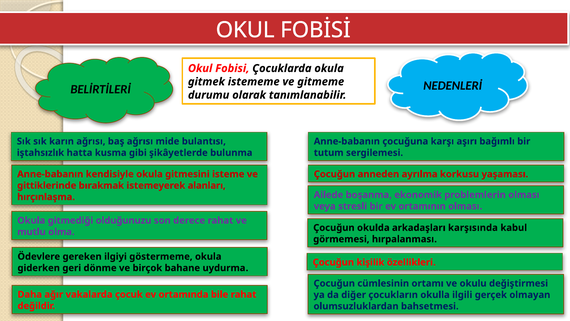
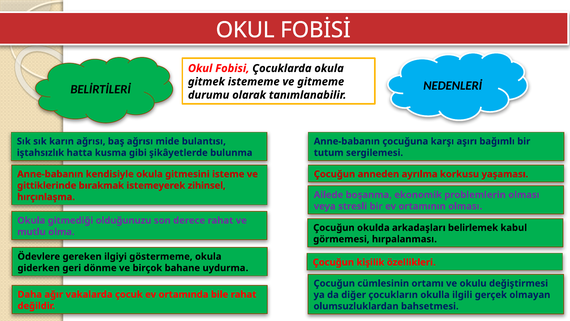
alanları: alanları -> zihinsel (207, 185)
karşısında: karşısında -> belirlemek (473, 227)
